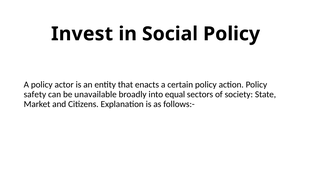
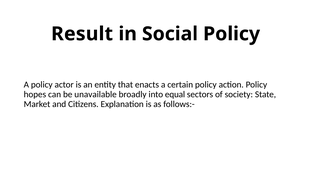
Invest: Invest -> Result (82, 34)
safety: safety -> hopes (35, 94)
